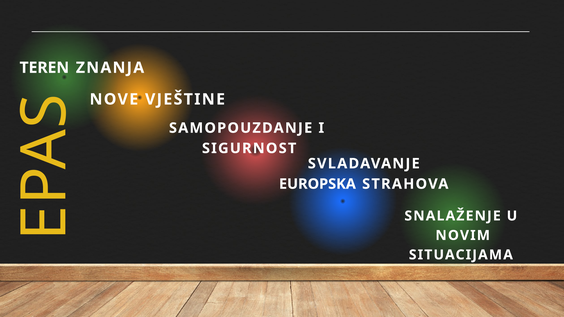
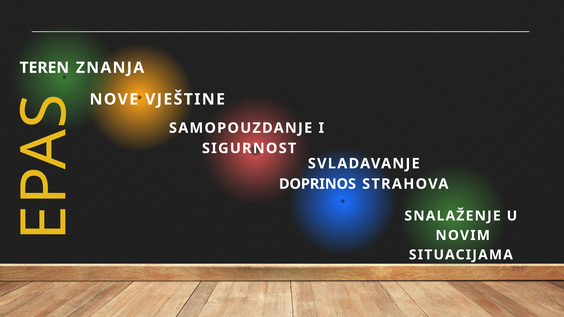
EUROPSKA: EUROPSKA -> DOPRINOS (317, 184)
